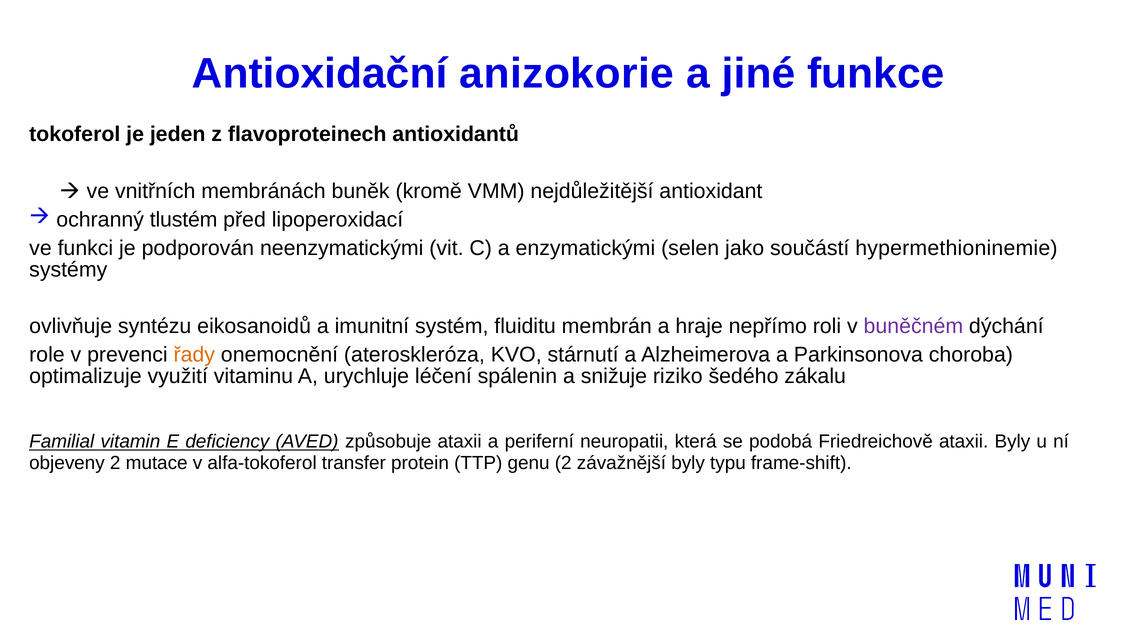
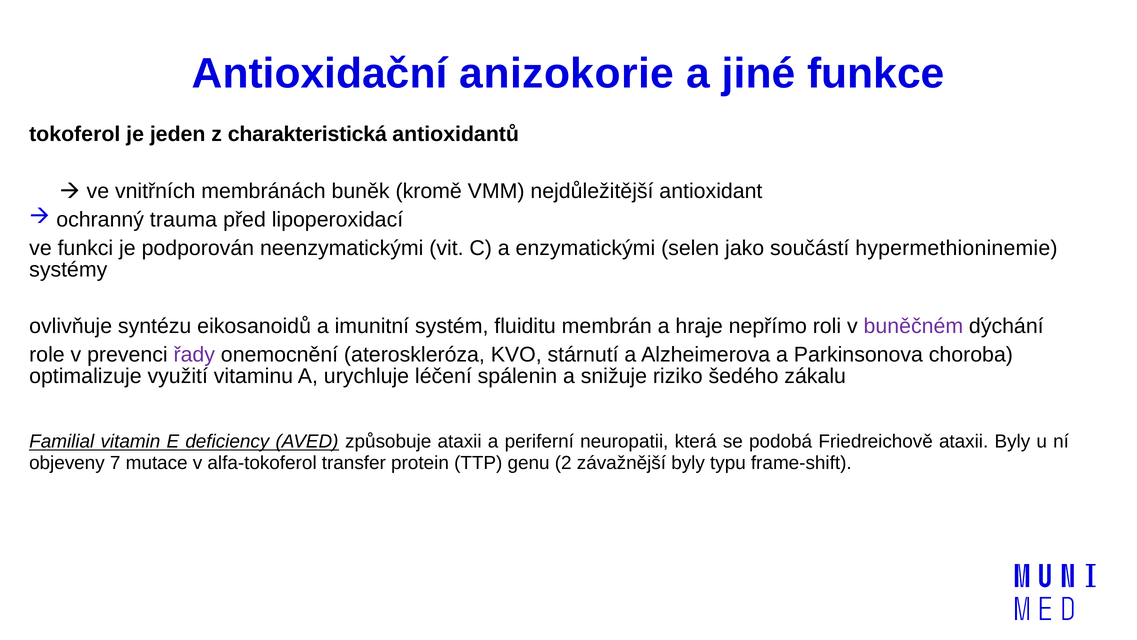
flavoproteinech: flavoproteinech -> charakteristická (307, 134)
tlustém: tlustém -> trauma (183, 220)
řady colour: orange -> purple (194, 355)
objeveny 2: 2 -> 7 (115, 462)
